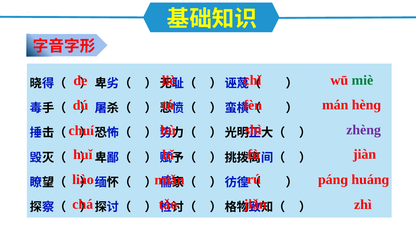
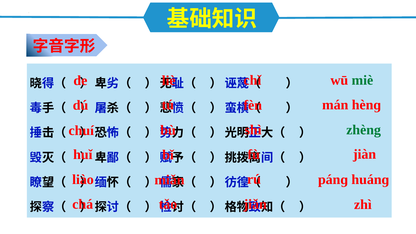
zhèng colour: purple -> green (364, 130)
